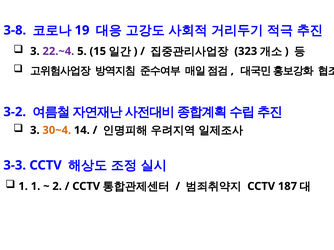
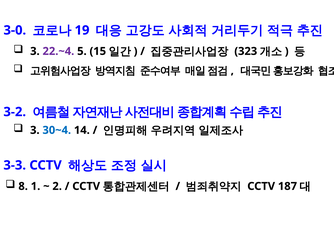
3-8: 3-8 -> 3-0 (15, 30)
30~4 colour: orange -> blue (57, 130)
1: 1 -> 8 (23, 187)
